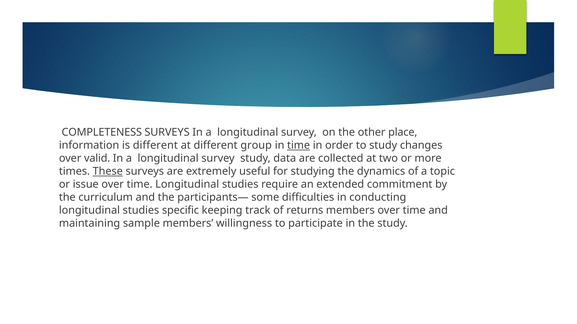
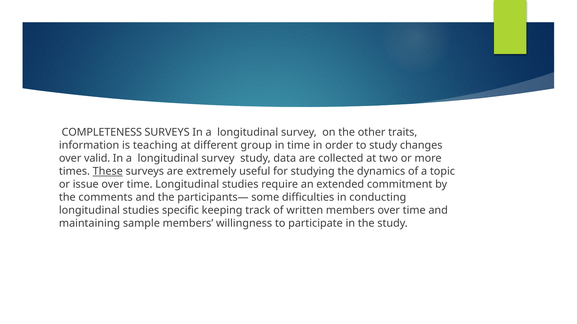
place: place -> traits (403, 133)
is different: different -> teaching (155, 146)
time underline: present -> none (299, 146)
curriculum: curriculum -> comments (106, 198)
returns: returns -> written (305, 211)
